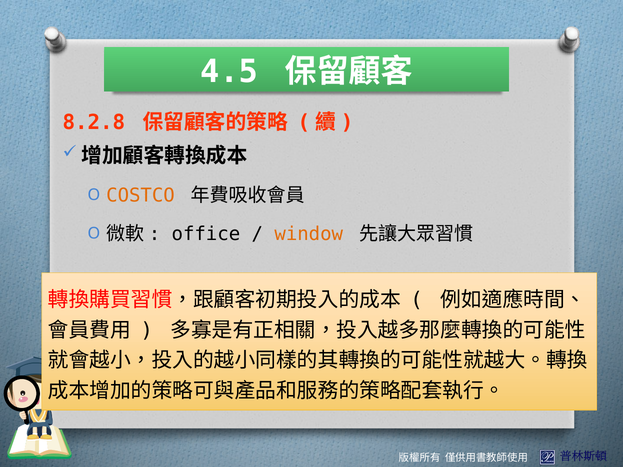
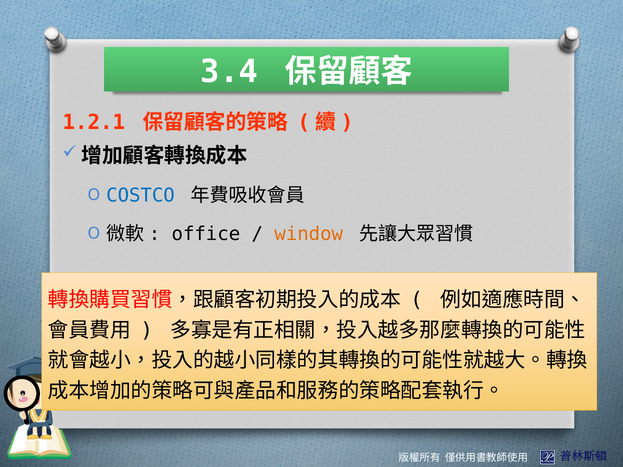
4.5: 4.5 -> 3.4 (229, 72)
8.2.8: 8.2.8 -> 1.2.1 (94, 123)
COSTCO colour: orange -> blue (141, 196)
